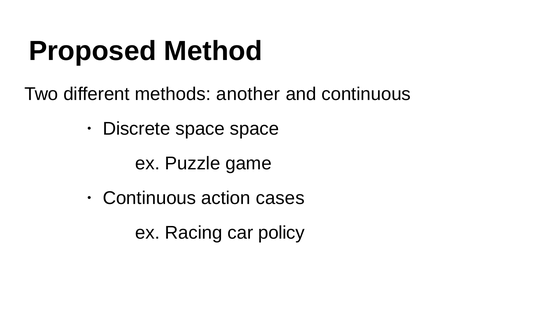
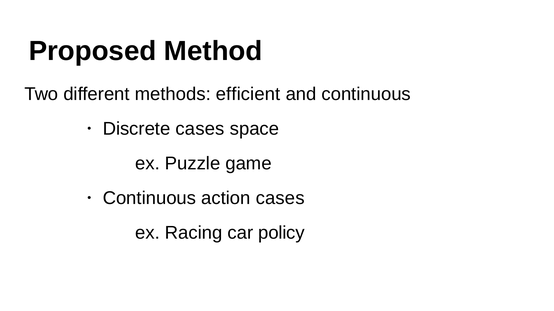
another: another -> efficient (248, 94)
Discrete space: space -> cases (200, 129)
